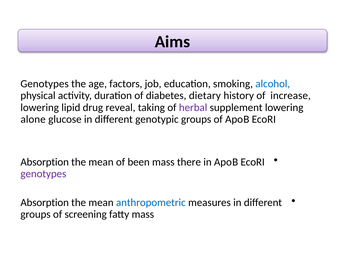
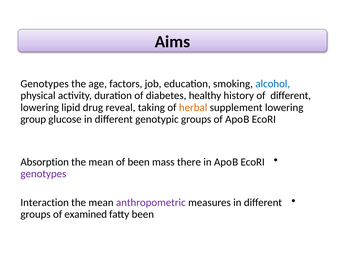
dietary: dietary -> healthy (205, 96)
of increase: increase -> different (291, 96)
herbal colour: purple -> orange (193, 107)
alone: alone -> group (33, 119)
Absorption: Absorption -> Interaction (45, 202)
anthropometric colour: blue -> purple (151, 202)
screening: screening -> examined (86, 214)
fatty mass: mass -> been (143, 214)
